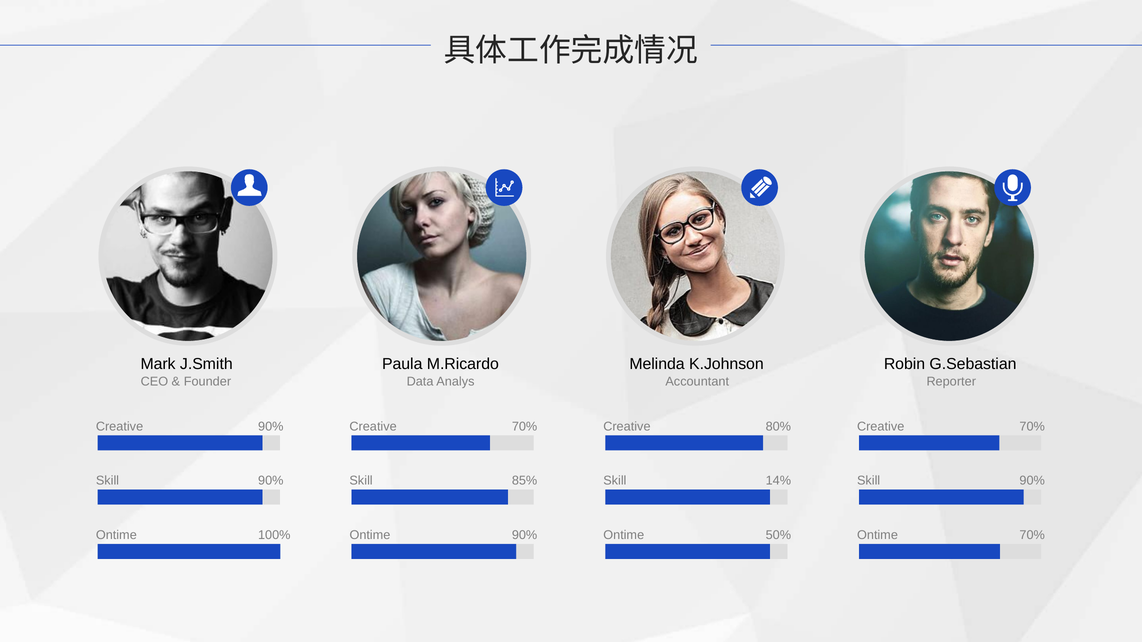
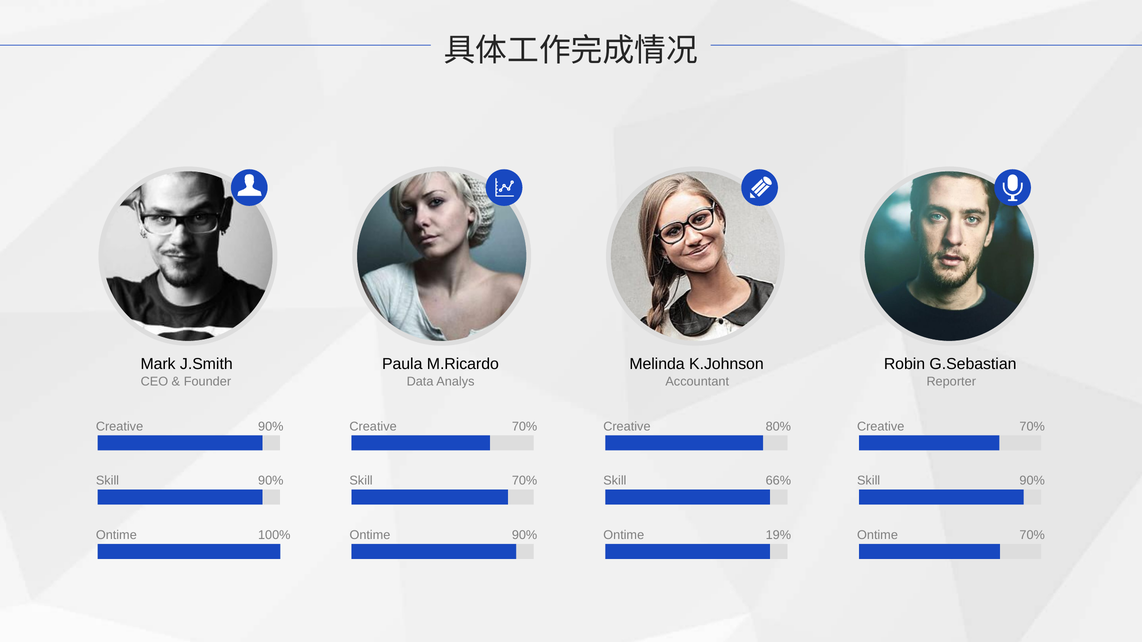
Skill 85%: 85% -> 70% (525, 481)
14%: 14% -> 66% (778, 481)
50%: 50% -> 19% (778, 535)
